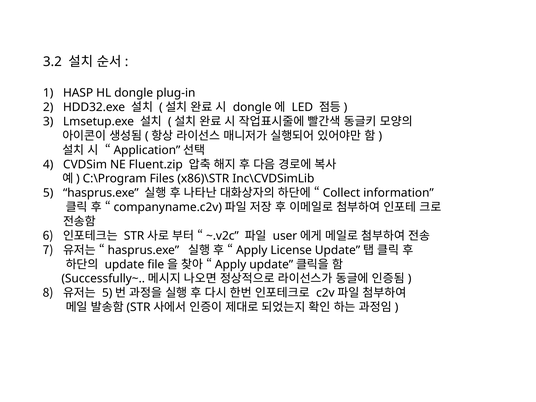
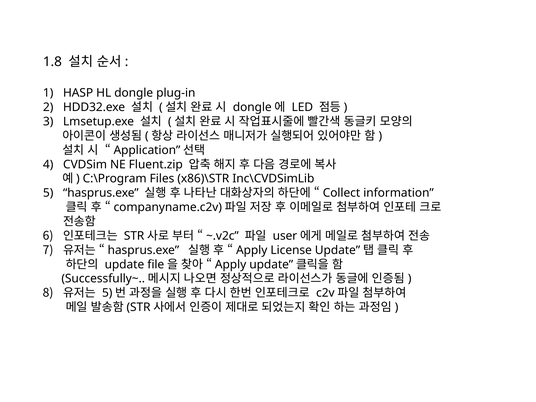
3.2: 3.2 -> 1.8 (52, 62)
